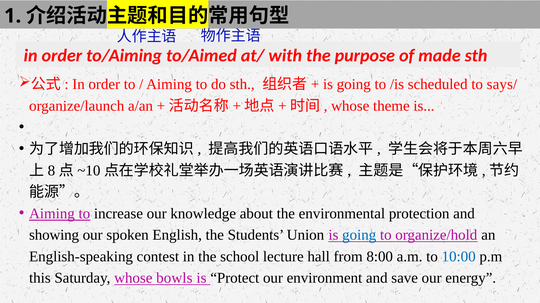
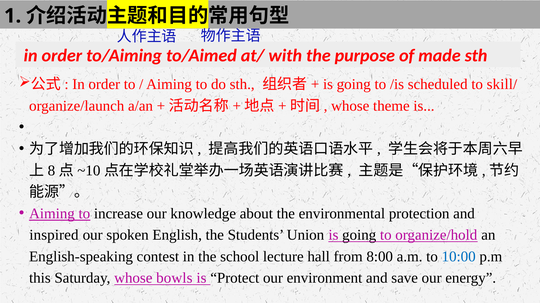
says/: says/ -> skill/ (502, 85)
showing: showing -> inspired (54, 236)
going colour: blue -> black (359, 236)
